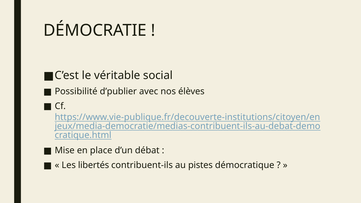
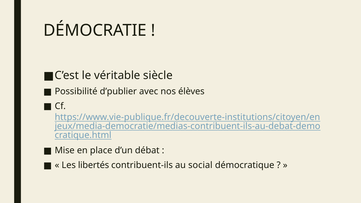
social: social -> siècle (158, 75)
pistes: pistes -> social (200, 165)
